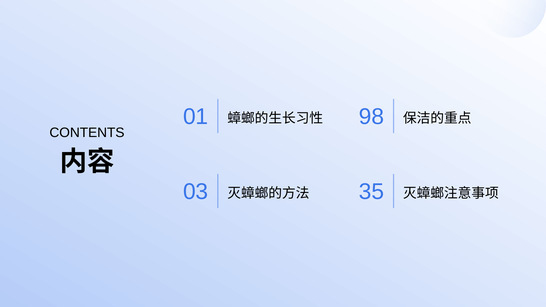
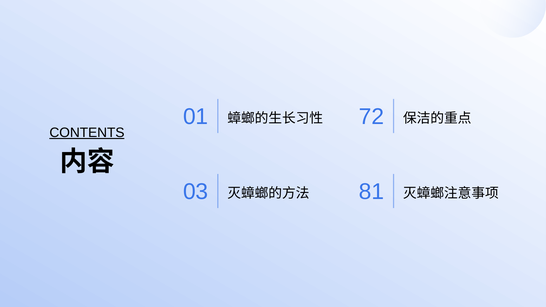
98: 98 -> 72 (371, 117)
CONTENTS underline: none -> present (87, 133)
35: 35 -> 81 (371, 192)
